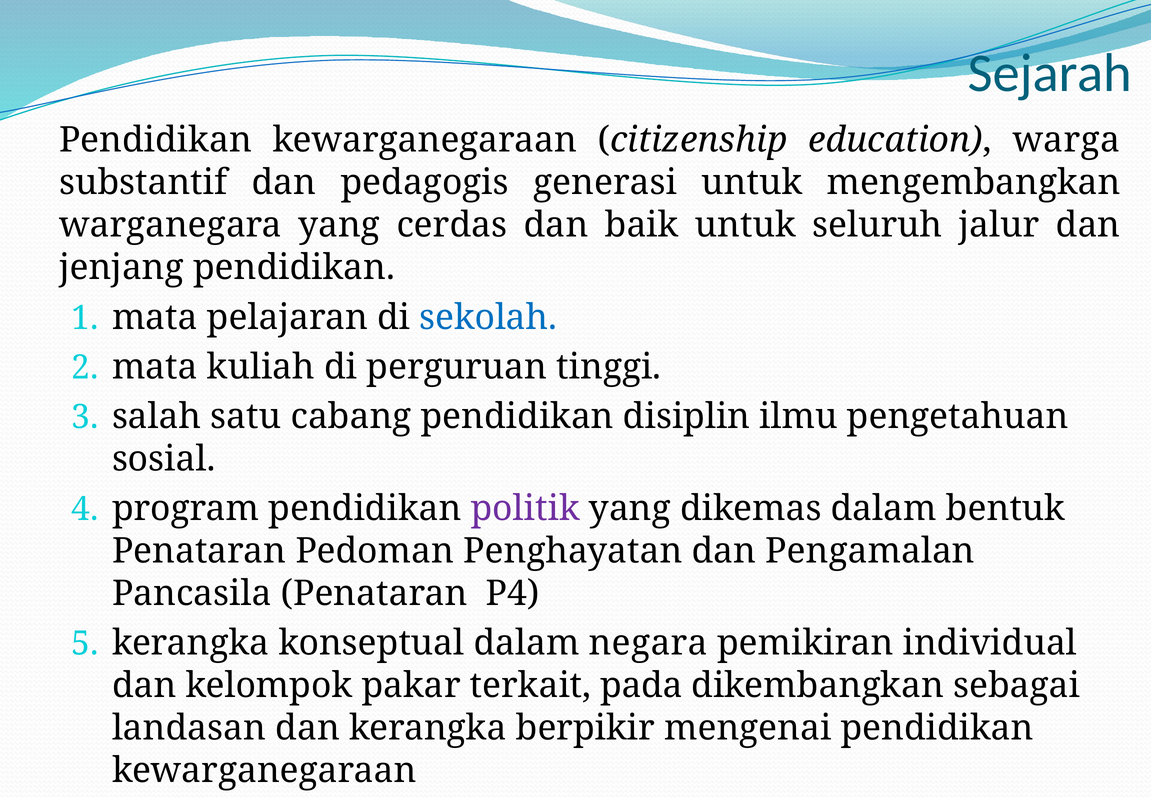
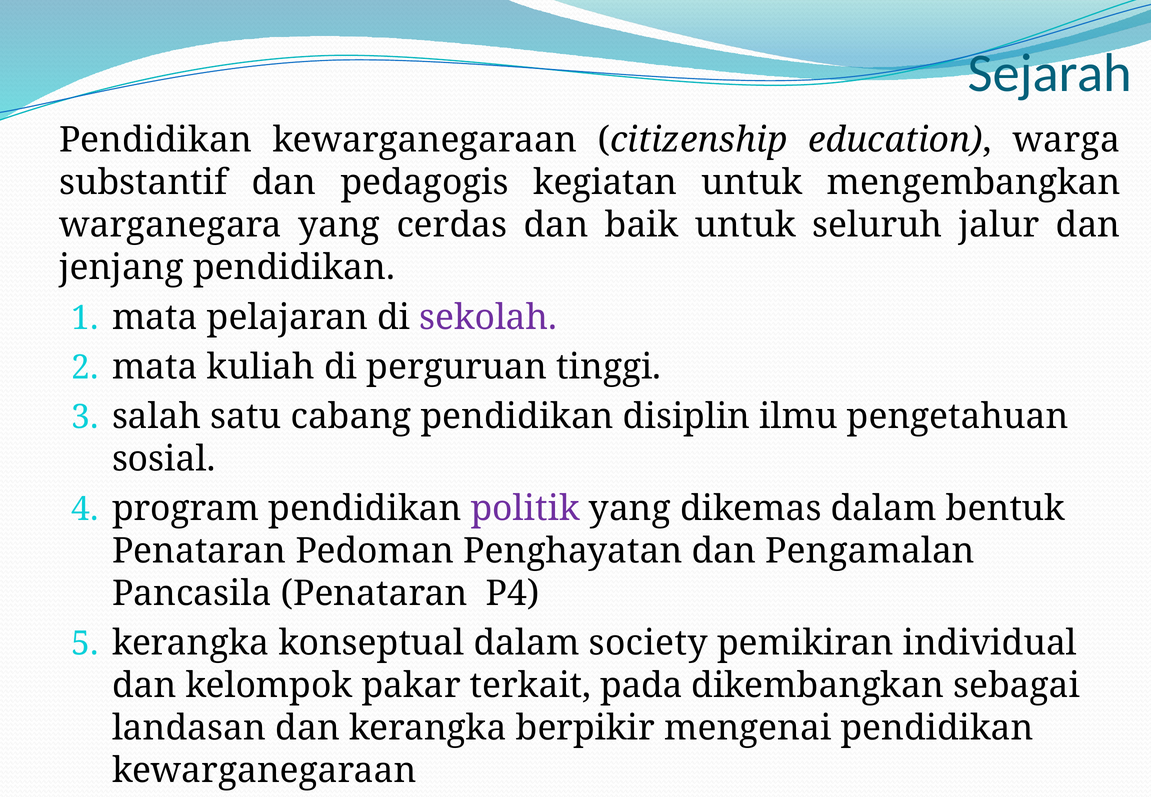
generasi: generasi -> kegiatan (605, 183)
sekolah colour: blue -> purple (488, 317)
negara: negara -> society (648, 643)
